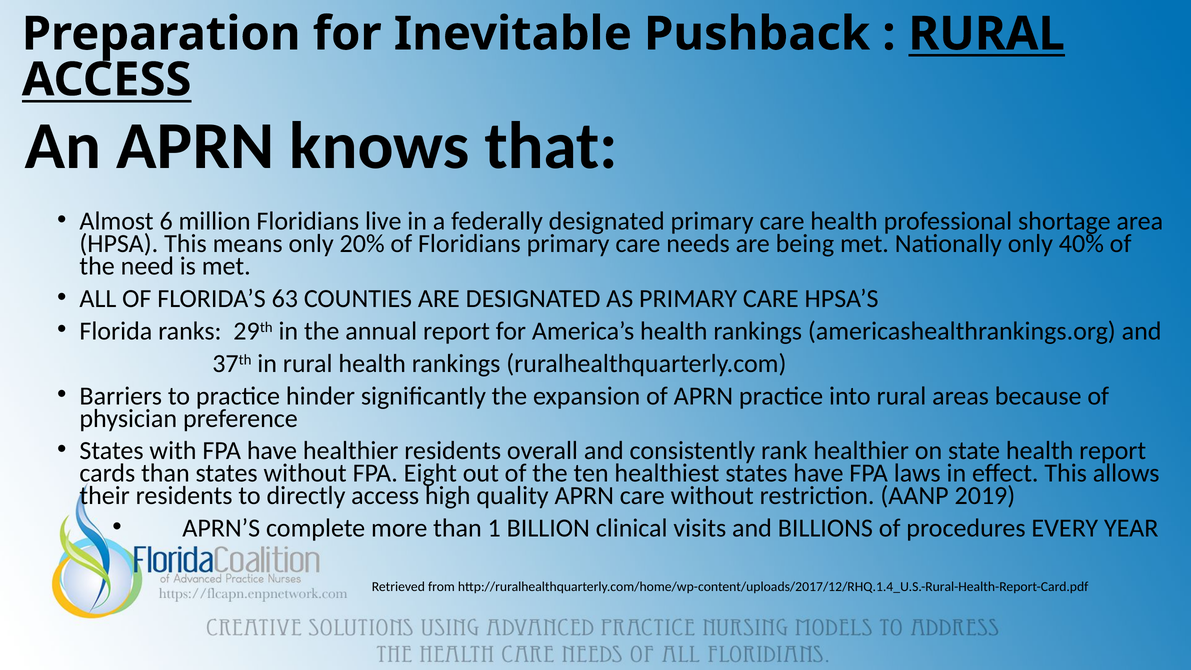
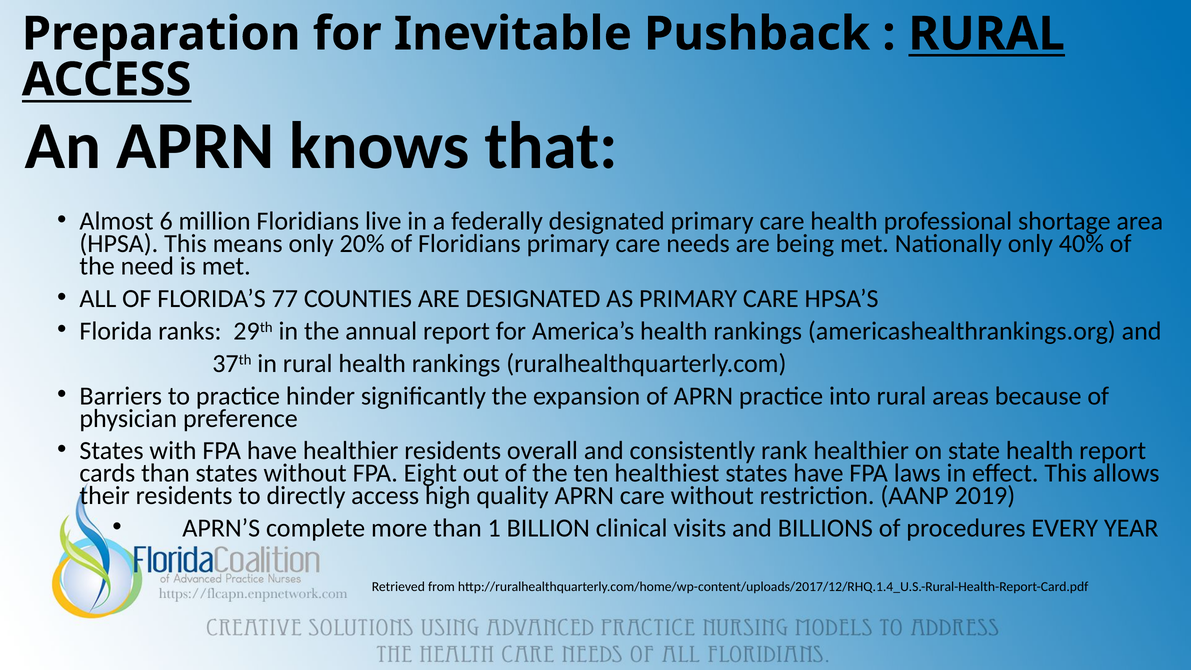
63: 63 -> 77 (285, 299)
